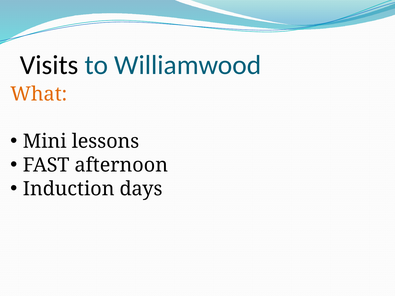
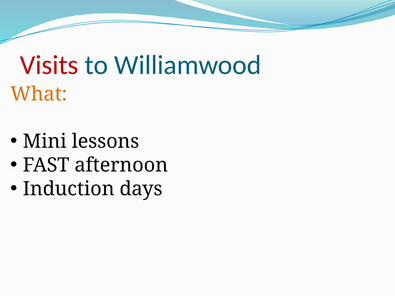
Visits colour: black -> red (49, 65)
